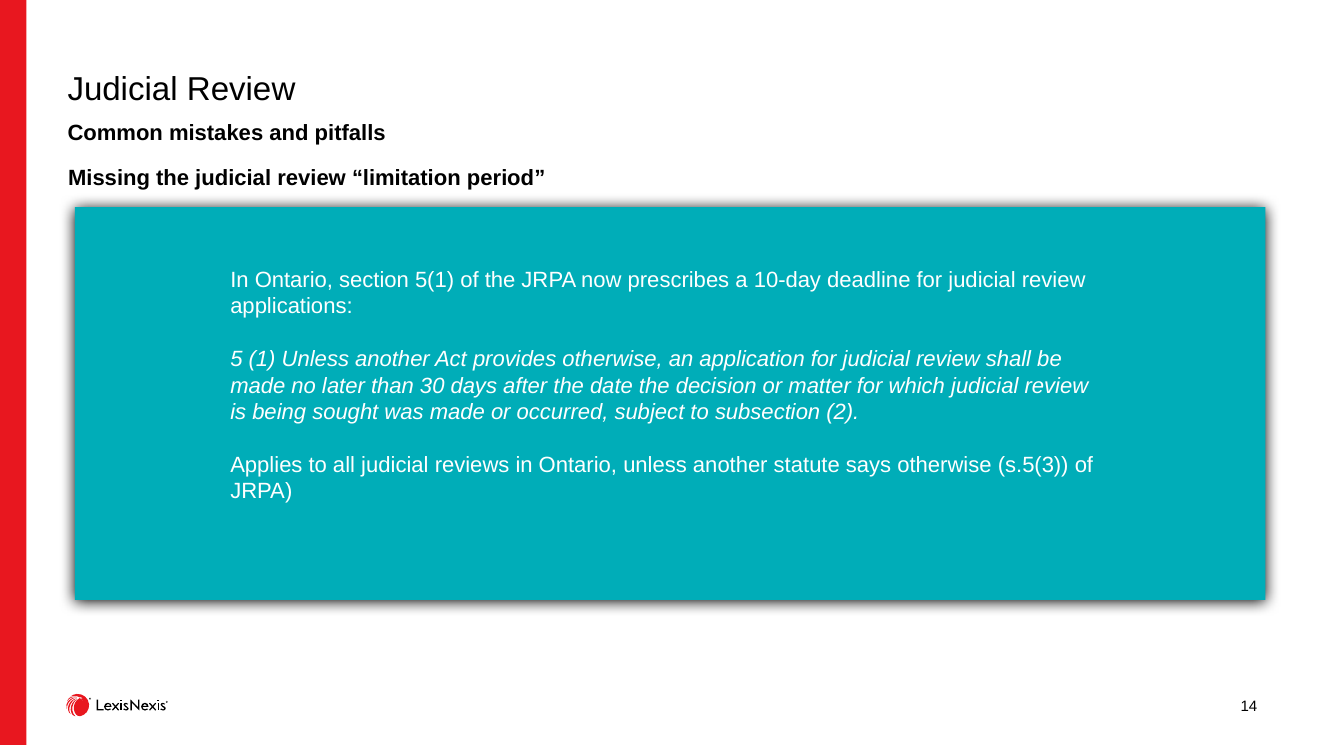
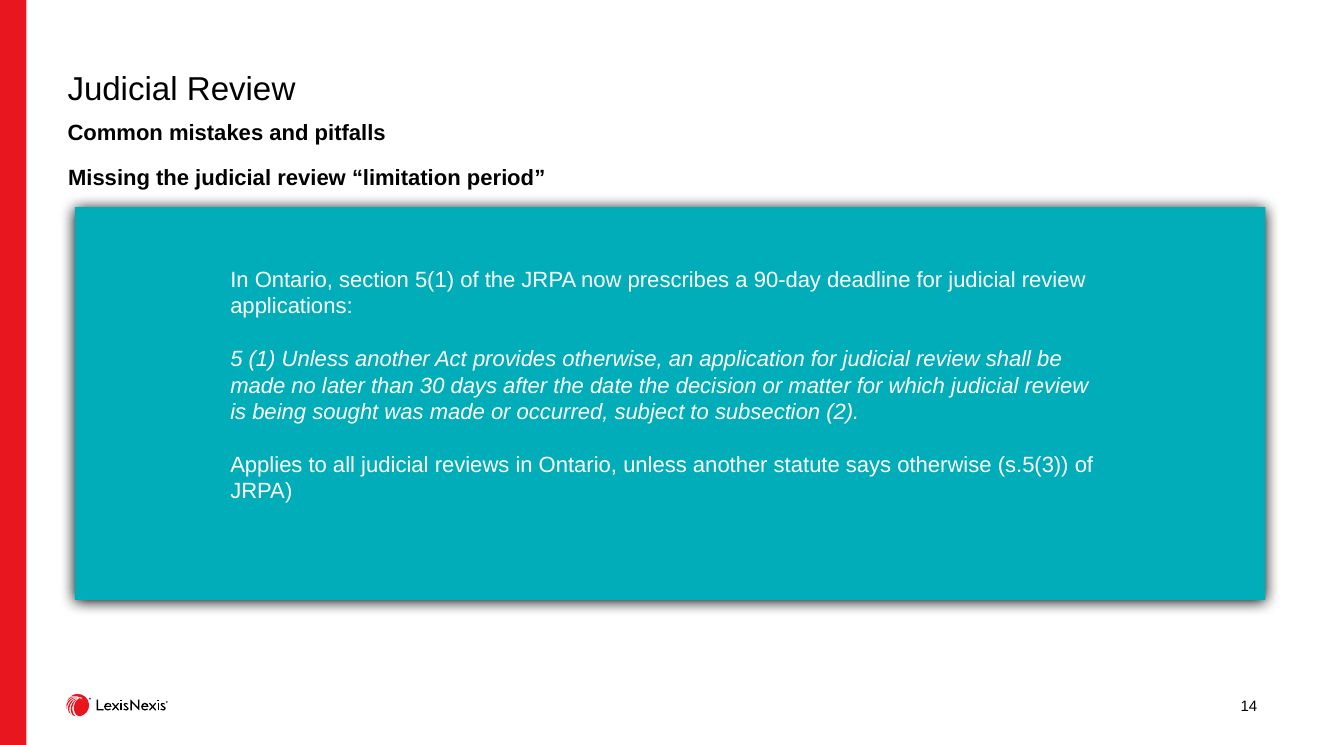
10-day: 10-day -> 90-day (787, 280)
